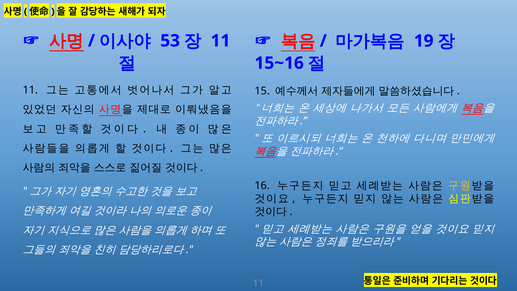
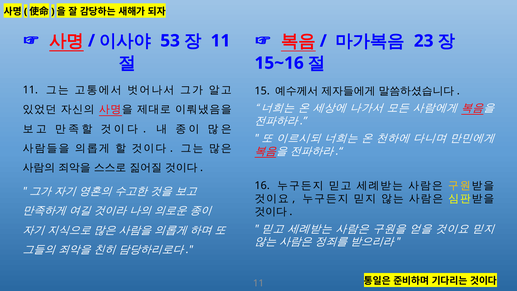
19: 19 -> 23 (424, 41)
